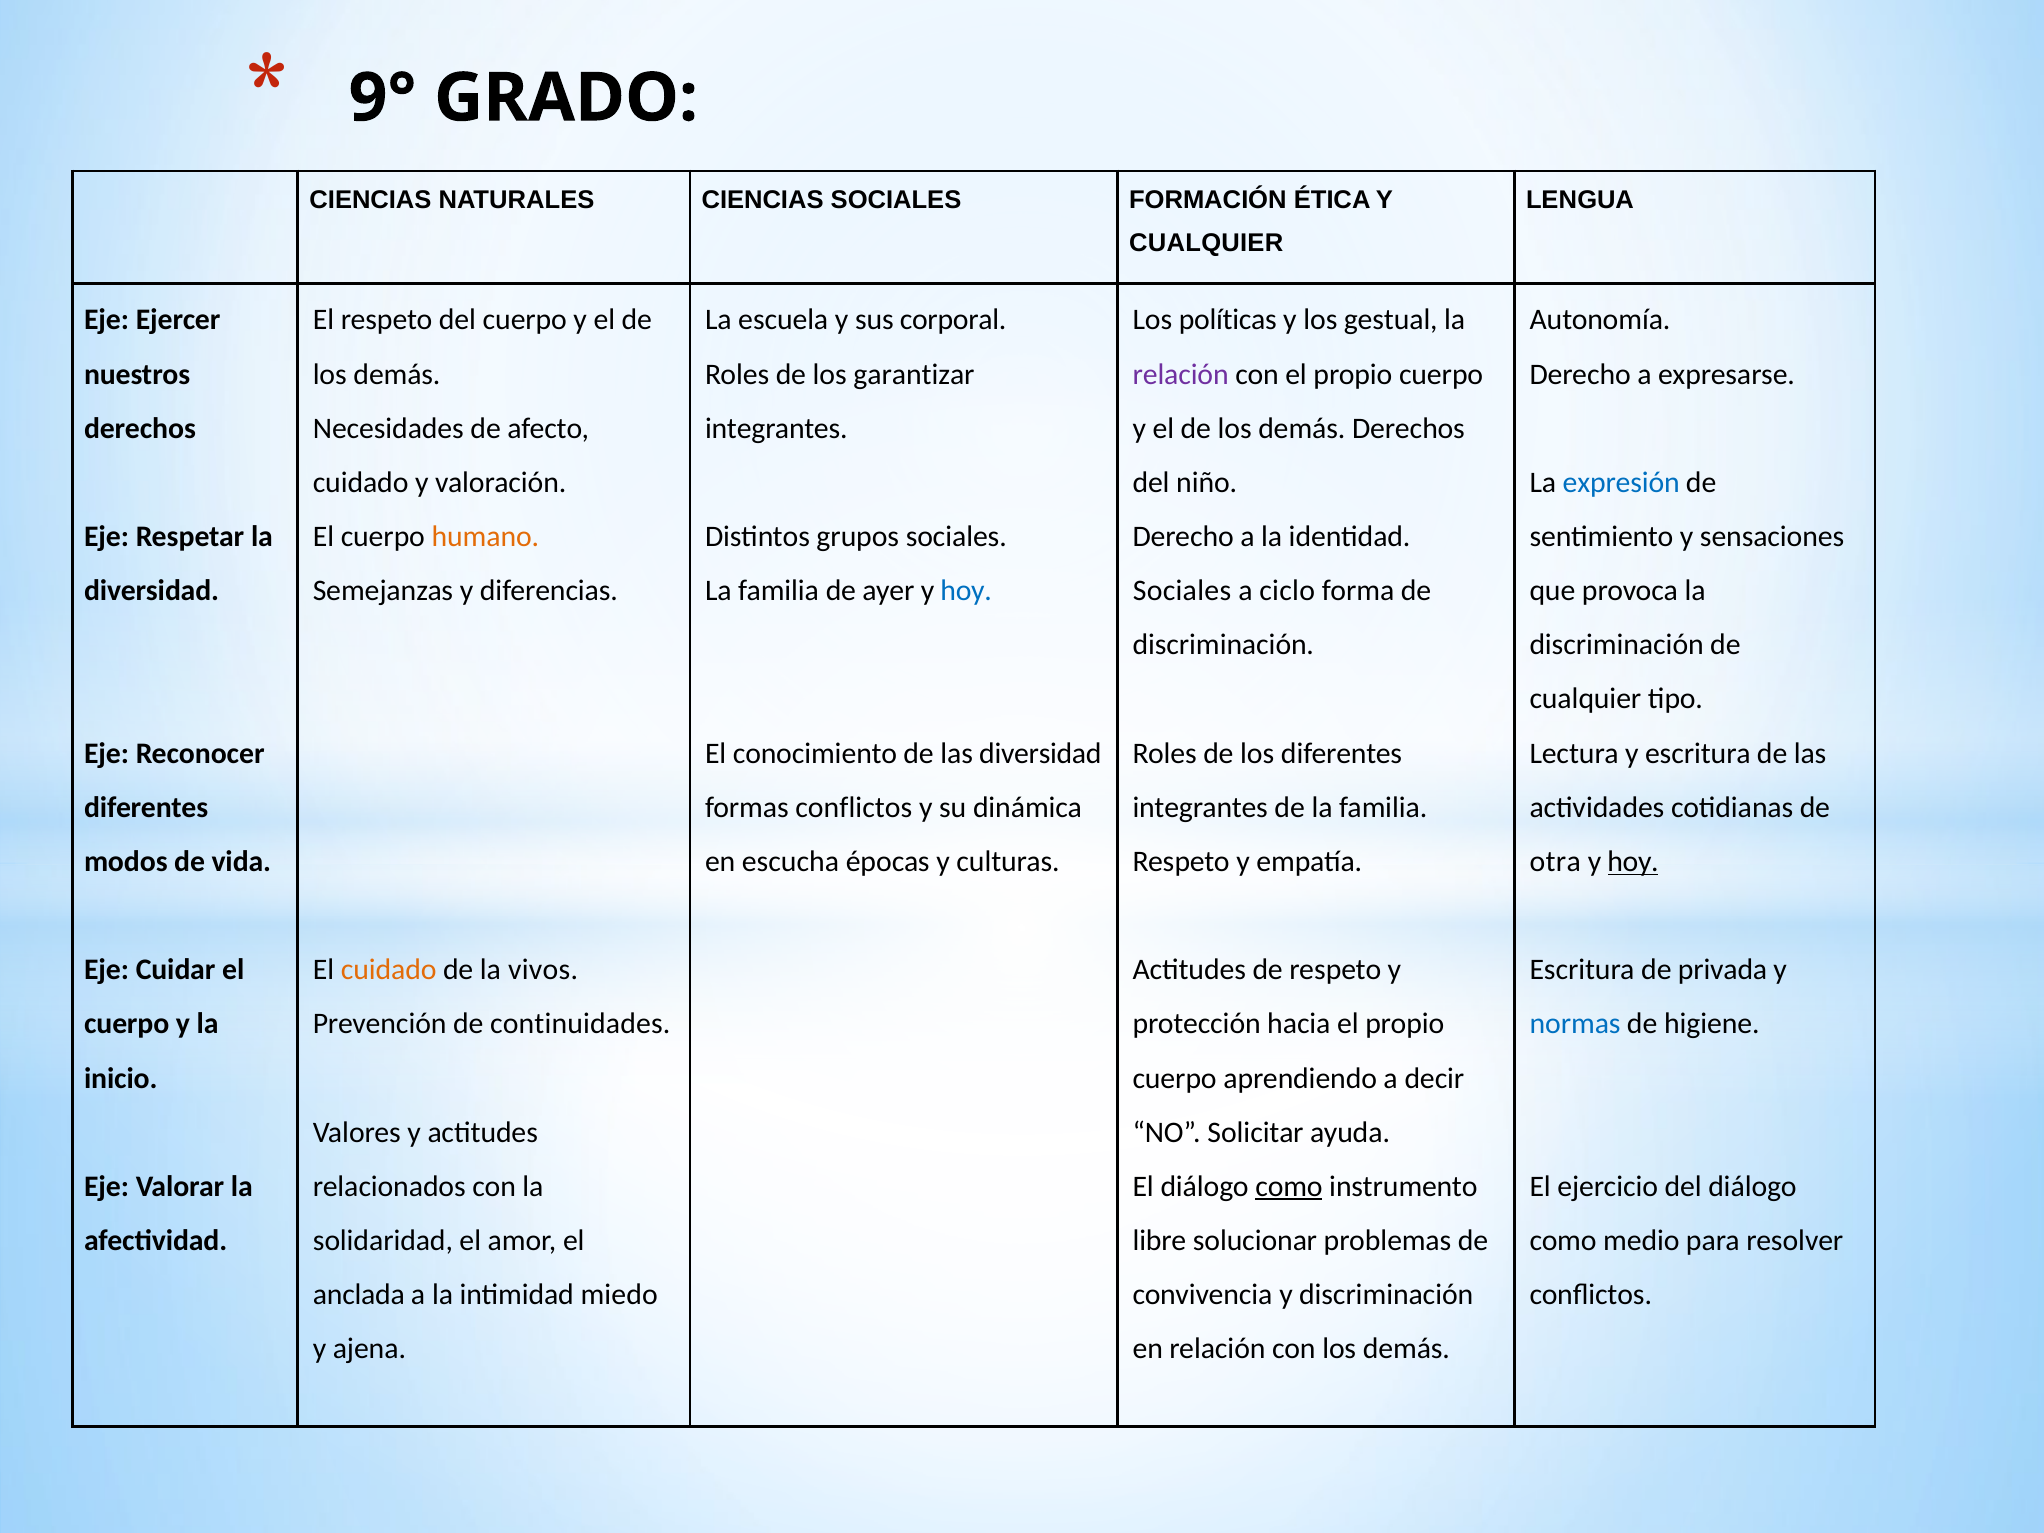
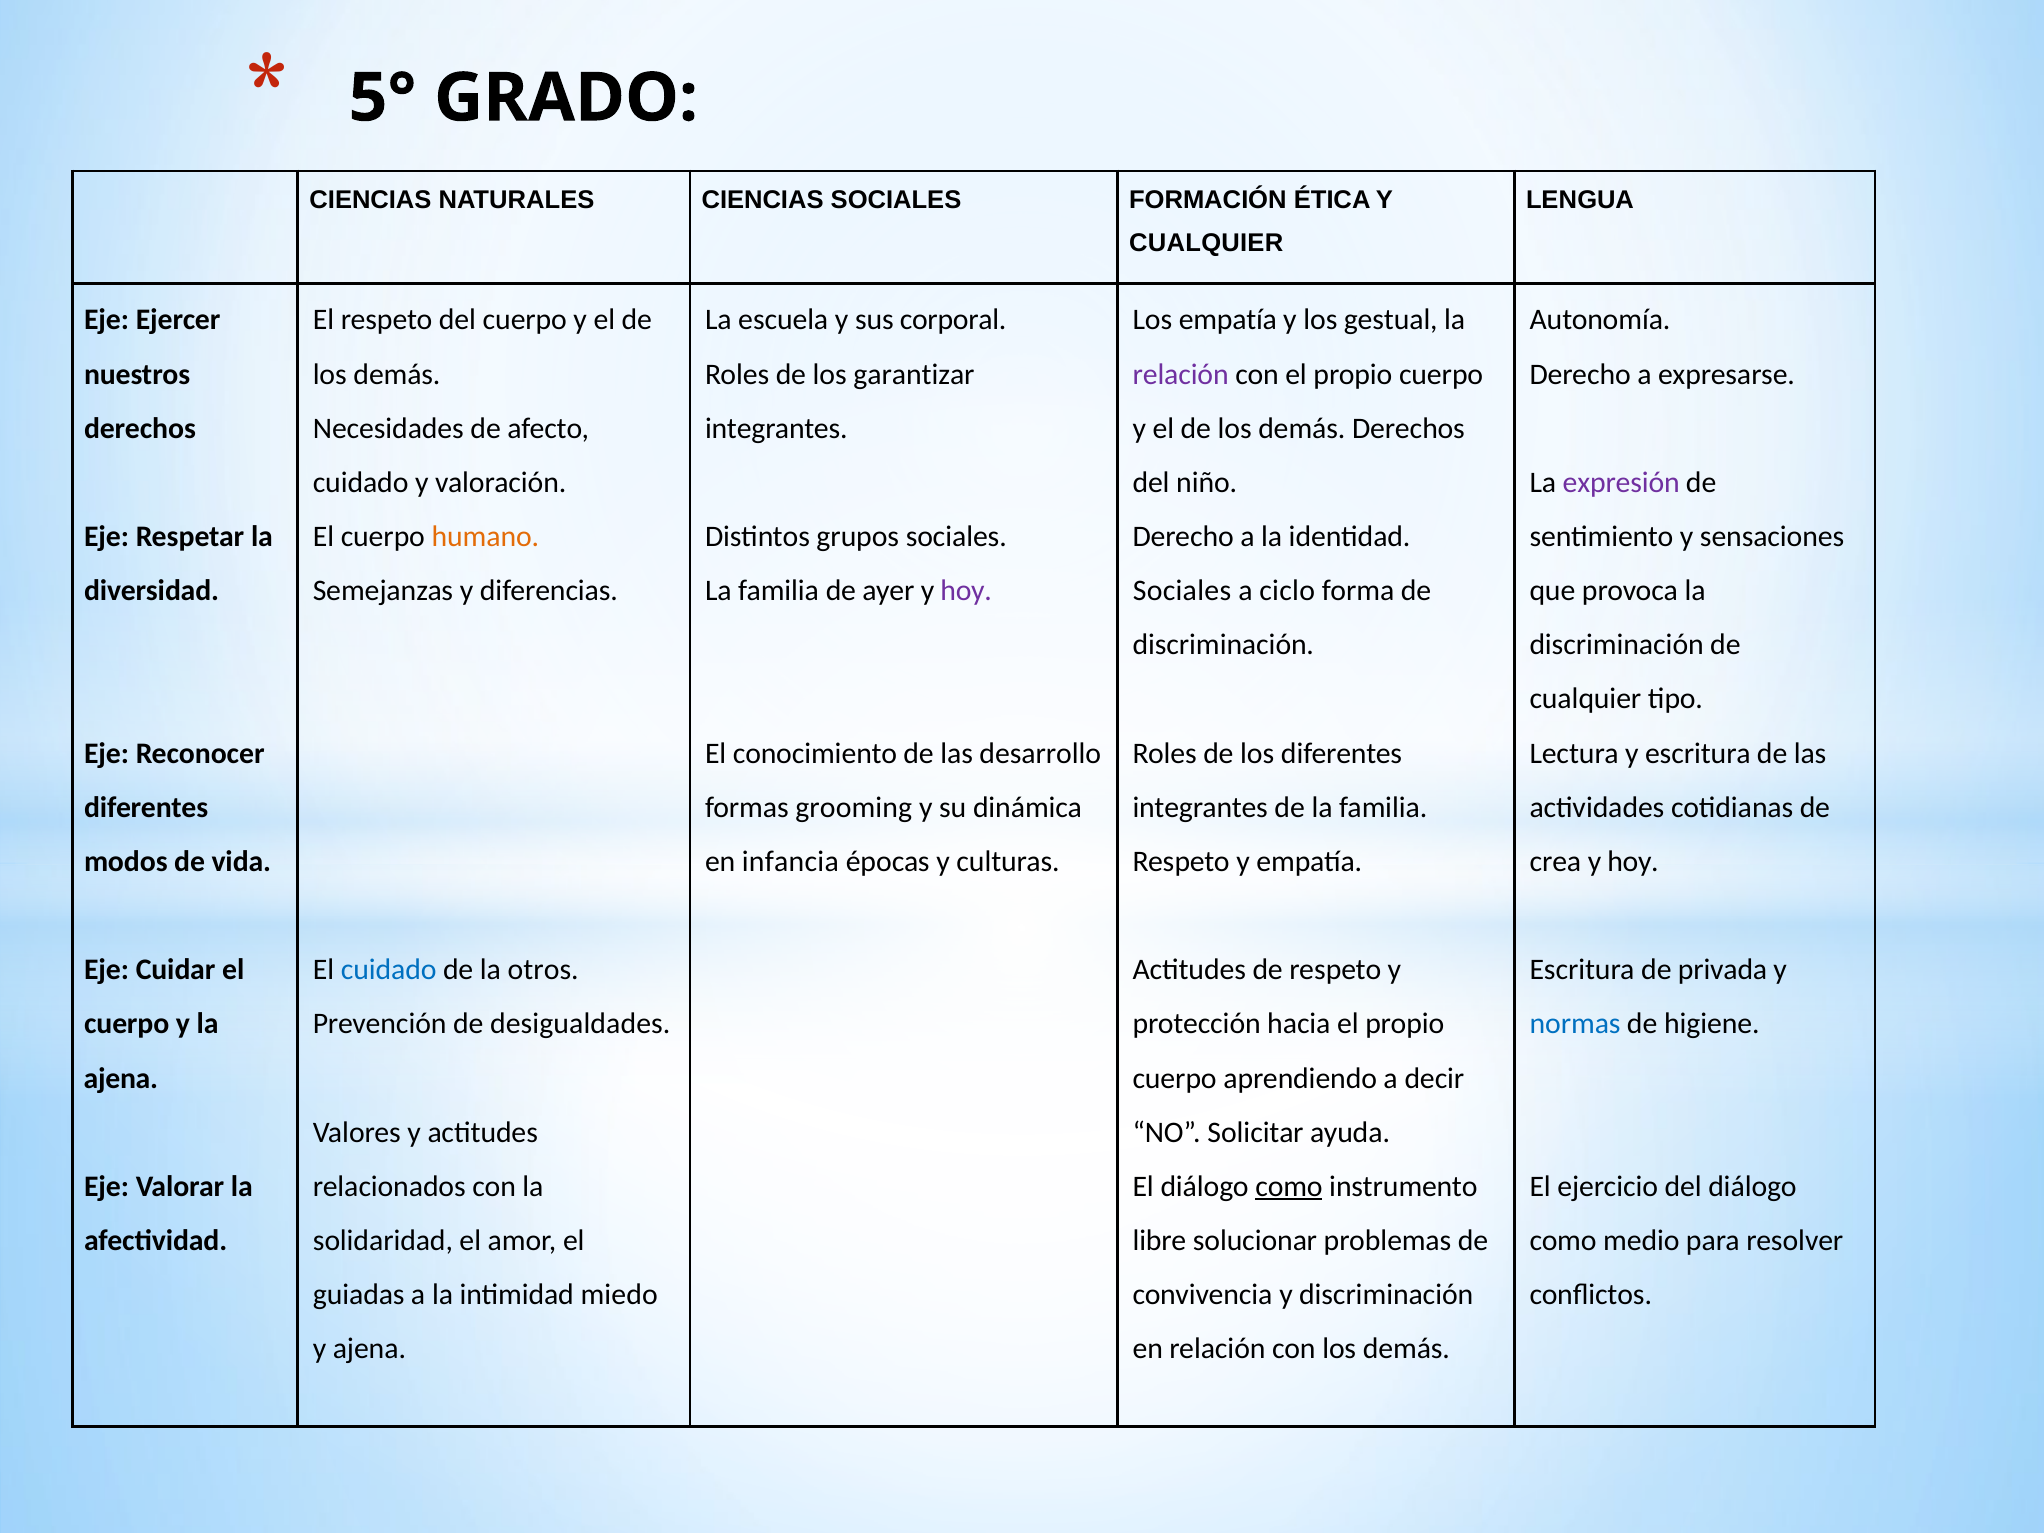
9°: 9° -> 5° (382, 98)
Los políticas: políticas -> empatía (1228, 320)
expresión colour: blue -> purple (1621, 483)
hoy colour: blue -> purple (966, 591)
las diversidad: diversidad -> desarrollo (1040, 753)
formas conflictos: conflictos -> grooming (854, 807)
escucha: escucha -> infancia (790, 862)
otra: otra -> crea (1555, 862)
hoy underline: present -> none (1633, 862)
cuidado colour: orange -> blue (389, 970)
vivos: vivos -> otros (543, 970)
continuidades: continuidades -> desigualdades (580, 1024)
inicio: inicio -> ajena (121, 1078)
anclada: anclada -> guiadas (359, 1295)
